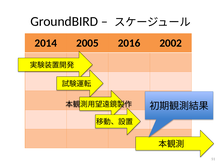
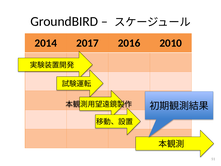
2005: 2005 -> 2017 (87, 43)
2002: 2002 -> 2010 (171, 43)
